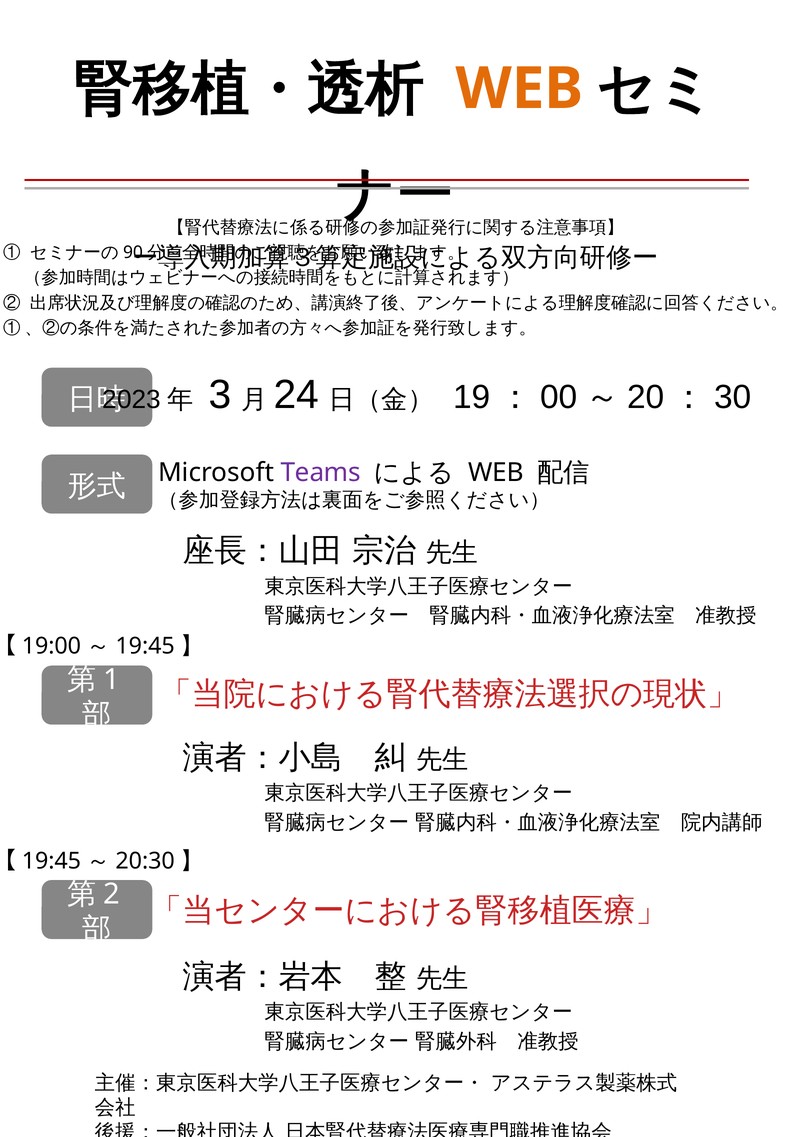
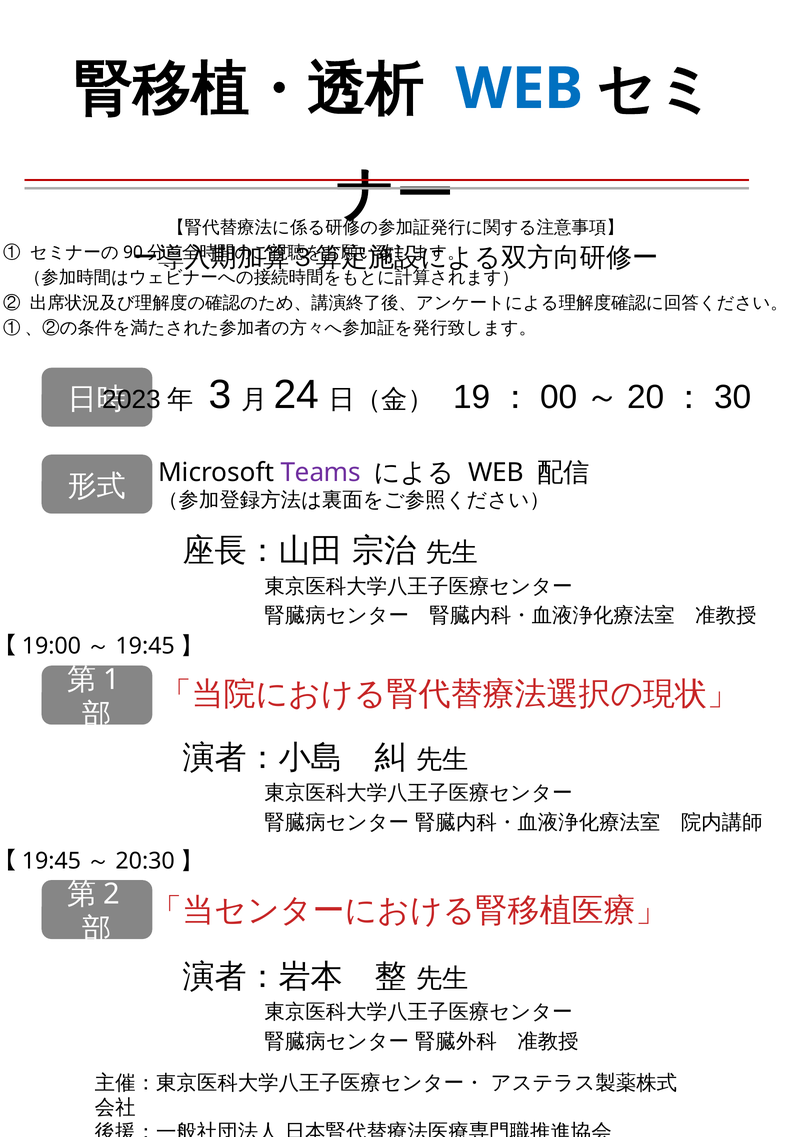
WEB colour: orange -> blue (519, 89)
